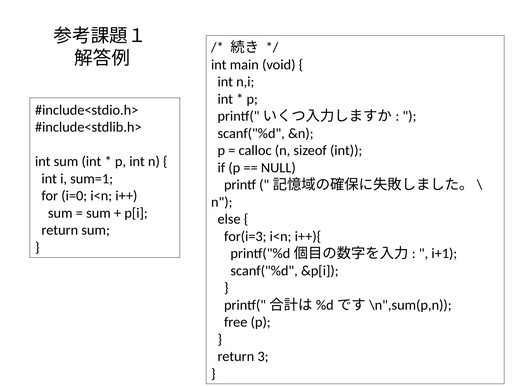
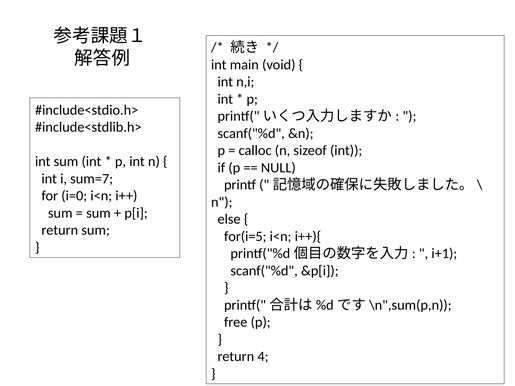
sum=1: sum=1 -> sum=7 (92, 179)
for(i=3: for(i=3 -> for(i=5 (245, 236)
3: 3 -> 4 (263, 357)
